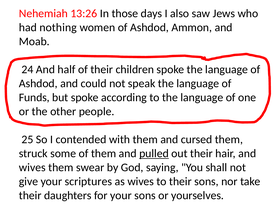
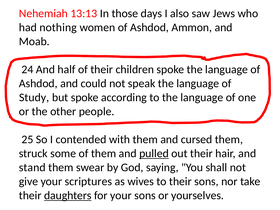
13:26: 13:26 -> 13:13 (84, 13)
Funds: Funds -> Study (34, 97)
wives: wives -> stand (32, 167)
daughters underline: none -> present (68, 195)
